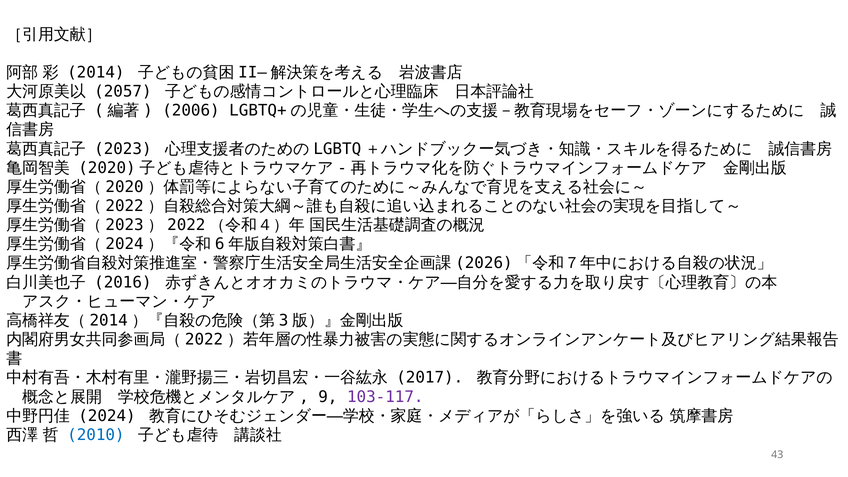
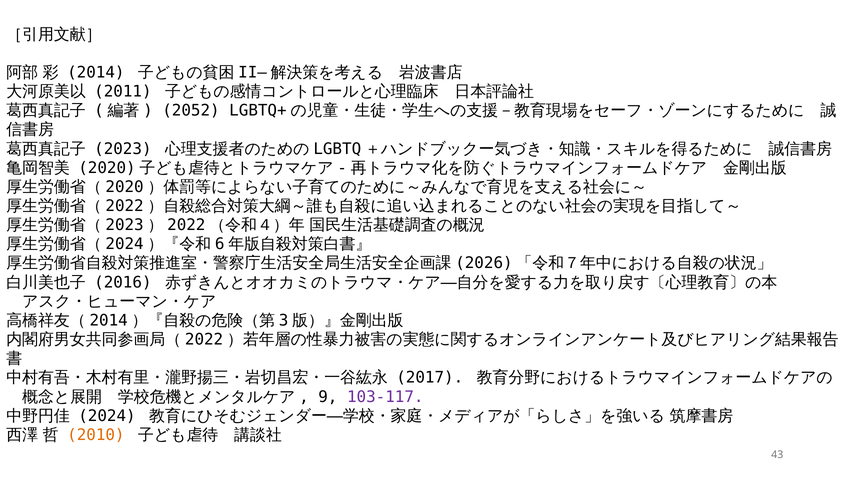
2057: 2057 -> 2011 (123, 92)
2006: 2006 -> 2052 (191, 111)
2010 colour: blue -> orange (96, 435)
